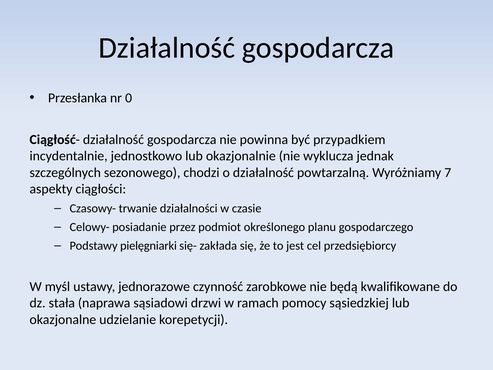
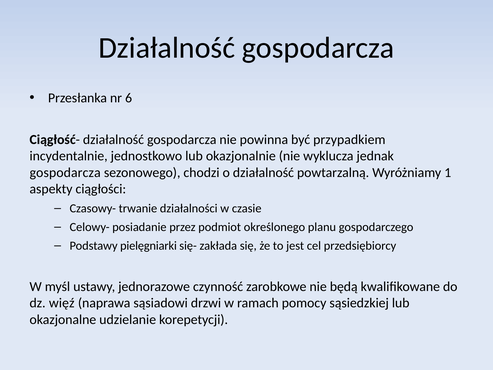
0: 0 -> 6 (129, 98)
szczególnych: szczególnych -> gospodarcza (65, 172)
7: 7 -> 1 (448, 172)
stała: stała -> więź (62, 303)
